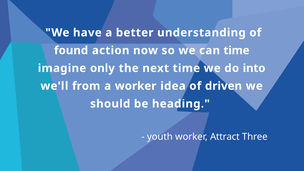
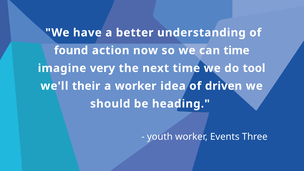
only: only -> very (102, 68)
into: into -> tool (254, 68)
from: from -> their (86, 86)
Attract: Attract -> Events (225, 137)
